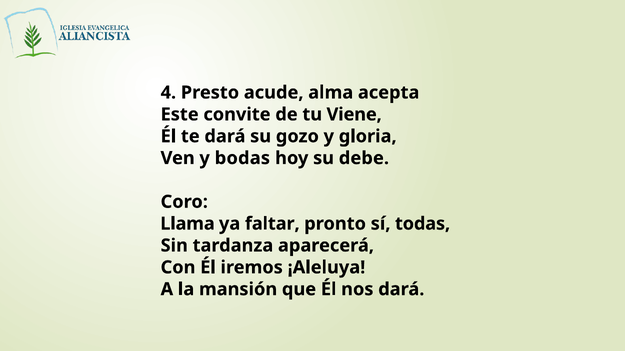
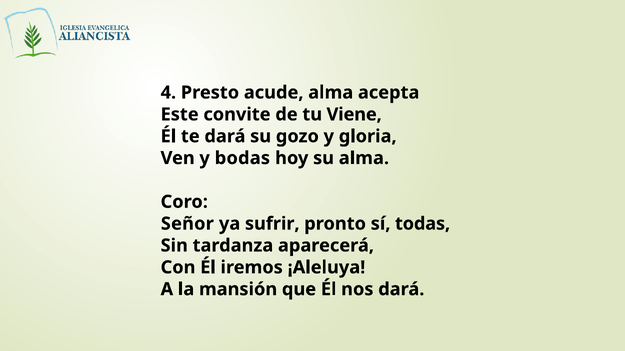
su debe: debe -> alma (364, 158)
Llama: Llama -> Señor (187, 224)
faltar: faltar -> sufrir (272, 224)
